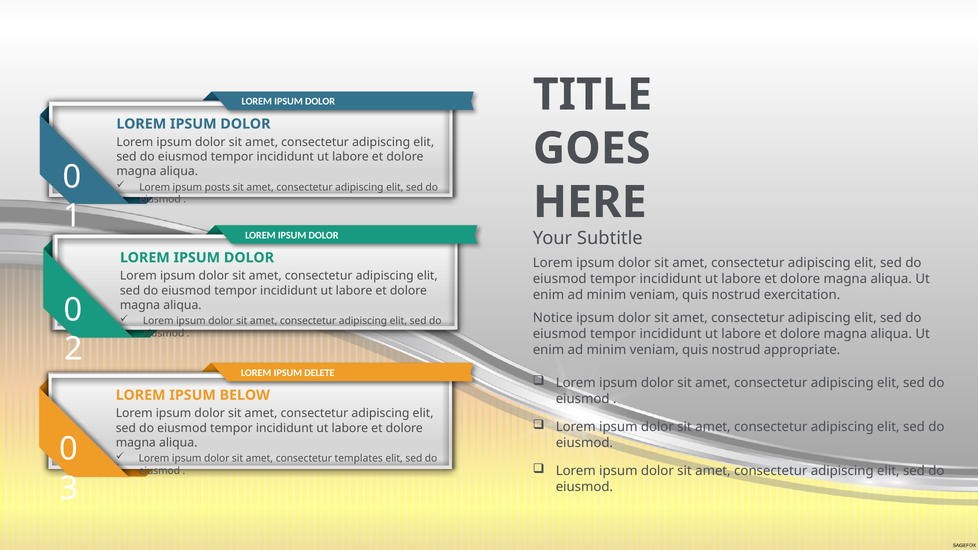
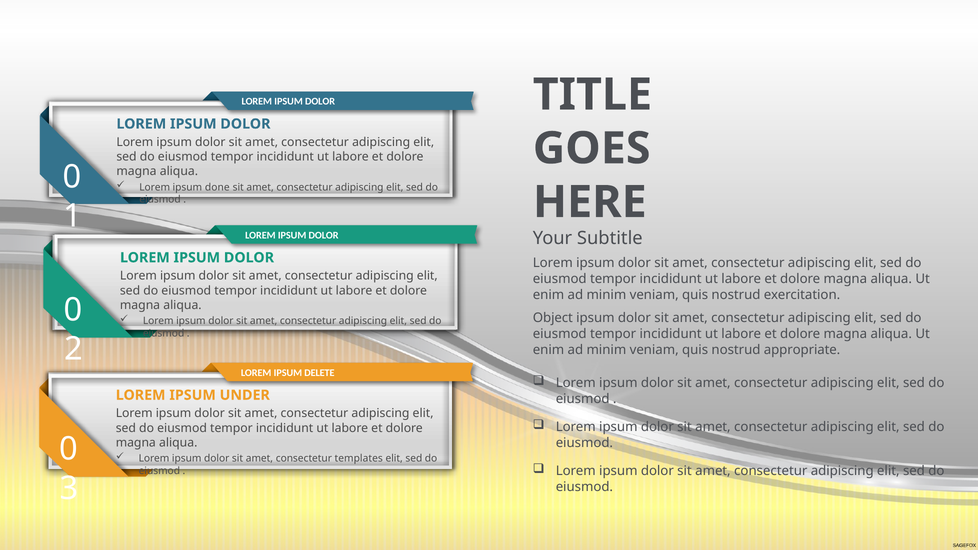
posts: posts -> done (217, 187)
Notice: Notice -> Object (553, 318)
BELOW: BELOW -> UNDER (245, 395)
